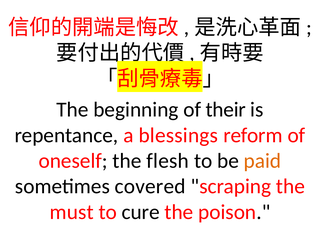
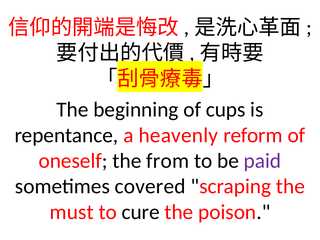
their: their -> cups (226, 110)
blessings: blessings -> heavenly (178, 135)
flesh: flesh -> from (168, 161)
paid colour: orange -> purple (262, 161)
